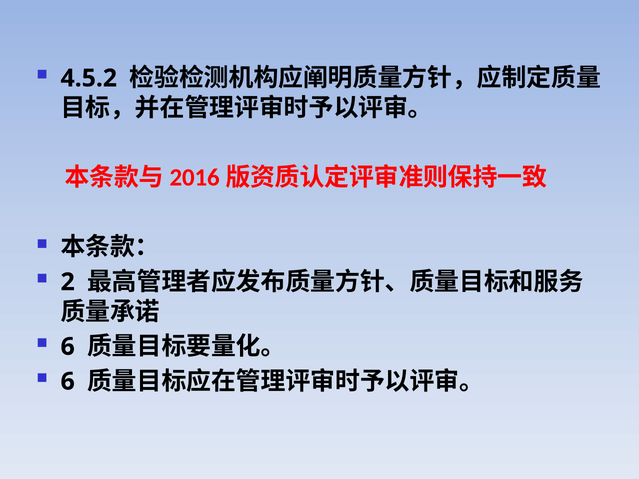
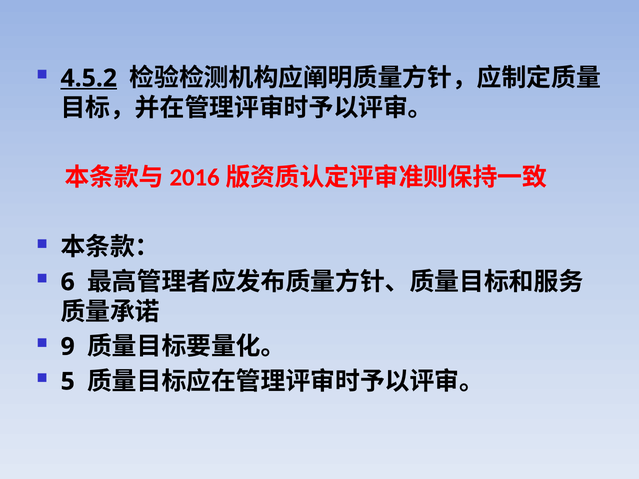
4.5.2 underline: none -> present (89, 78)
2: 2 -> 6 (68, 282)
6: 6 -> 9 (68, 347)
6: 6 -> 5 (68, 382)
